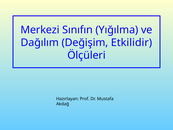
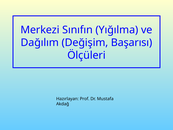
Etkilidir: Etkilidir -> Başarısı (132, 42)
